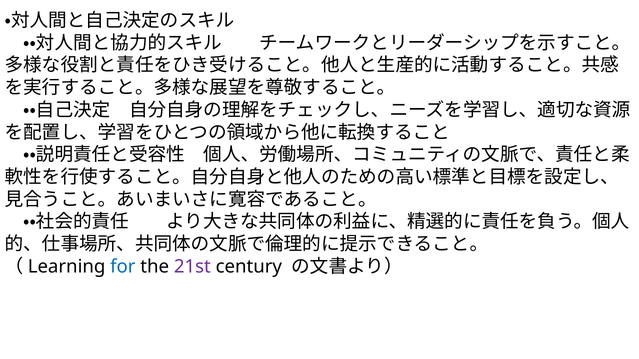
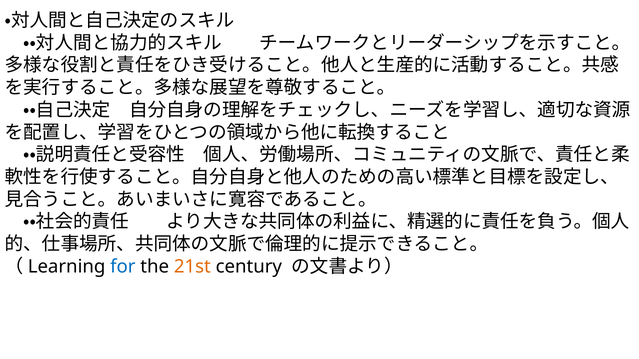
21st colour: purple -> orange (192, 267)
